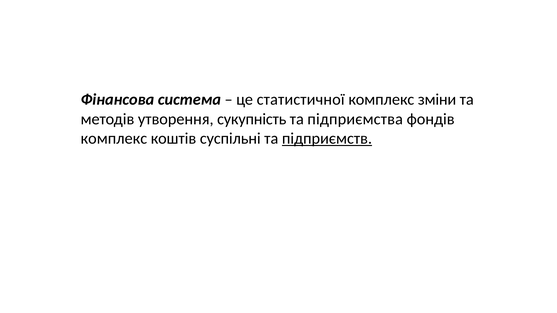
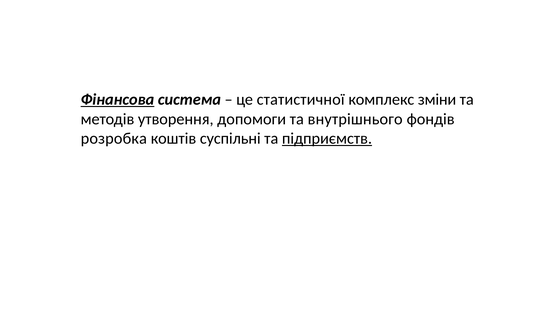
Фінансова underline: none -> present (117, 100)
сукупність: сукупність -> допомоги (252, 119)
підприємства: підприємства -> внутрішнього (355, 119)
комплекс: комплекс -> розробка (114, 139)
